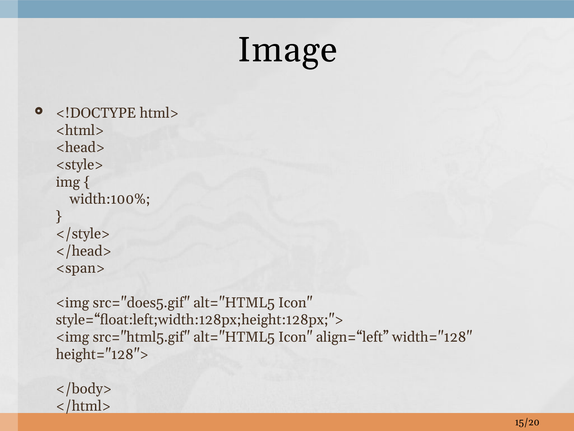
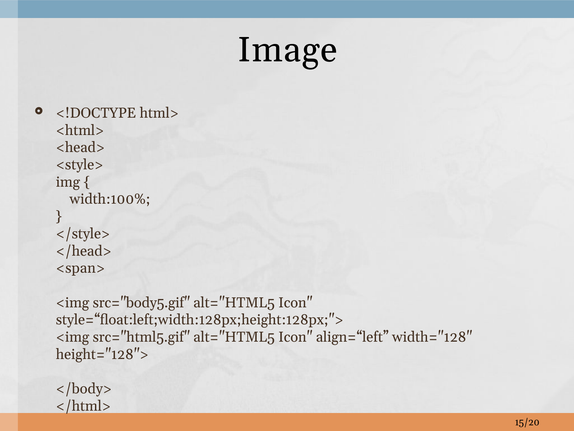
src="does5.gif: src="does5.gif -> src="body5.gif (141, 302)
